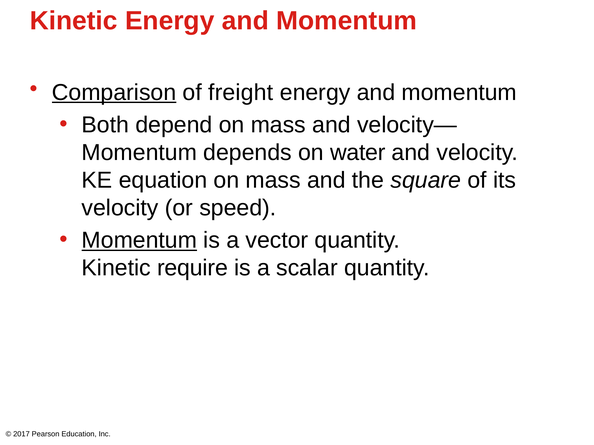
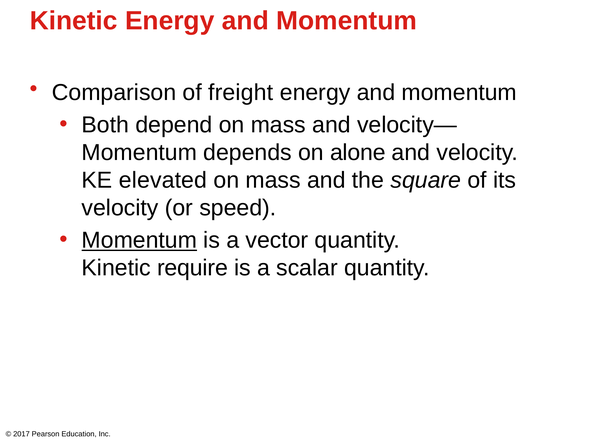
Comparison underline: present -> none (114, 93)
water: water -> alone (358, 153)
equation: equation -> elevated (163, 180)
